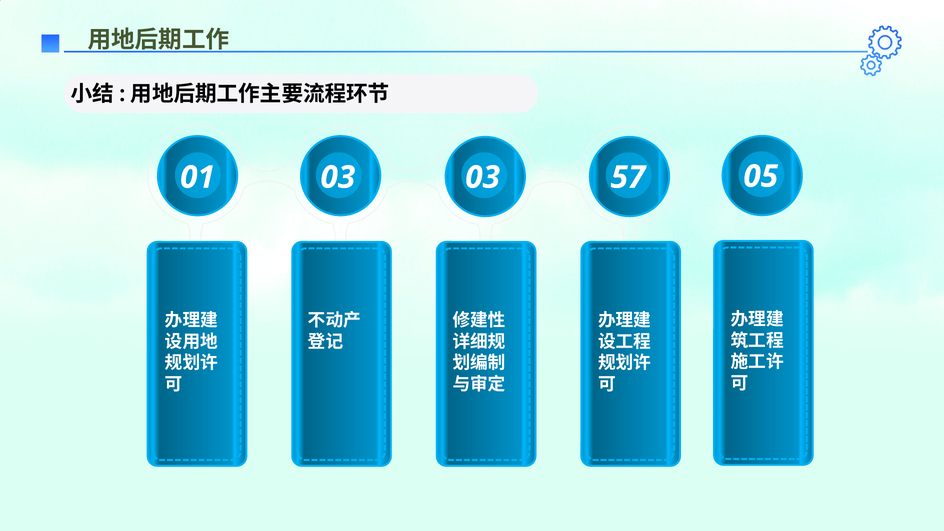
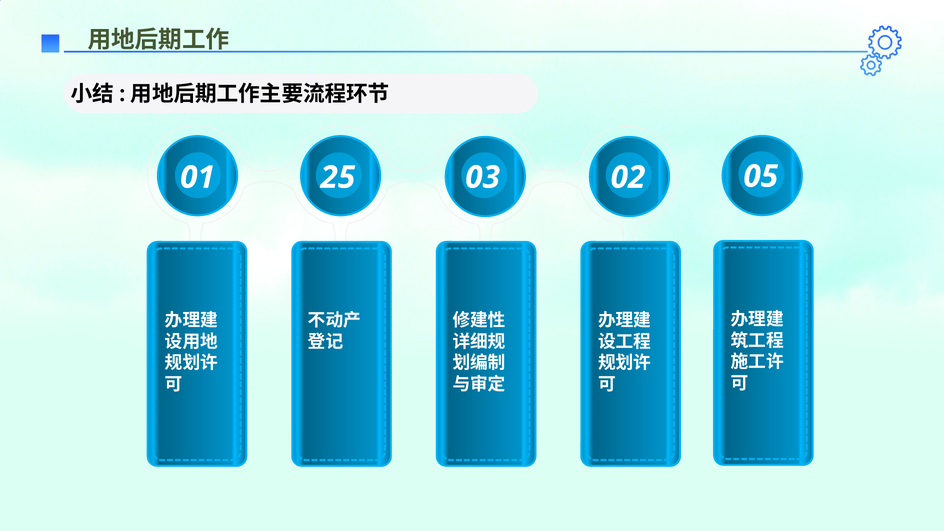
01 03: 03 -> 25 (338, 177)
57: 57 -> 02 (628, 177)
